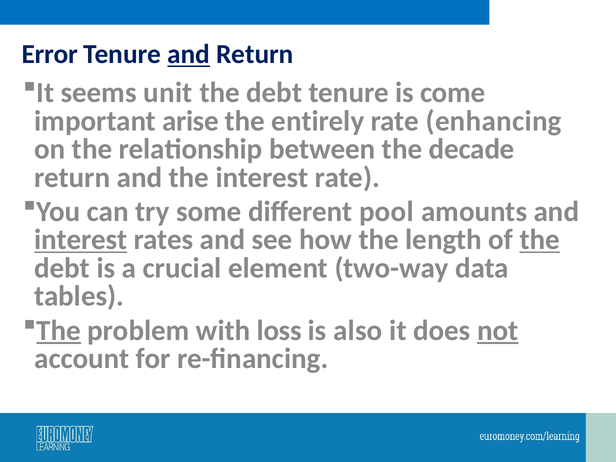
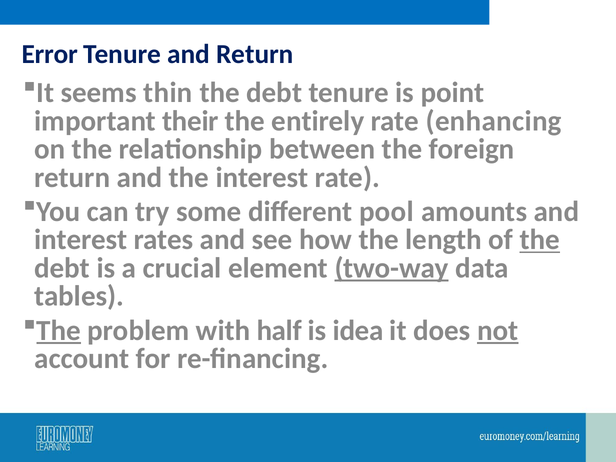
and underline: present -> none (189, 54)
unit: unit -> thin (168, 93)
come: come -> point (452, 93)
arise: arise -> their (190, 121)
decade: decade -> foreign (472, 149)
interest underline: present -> none (81, 240)
two-way underline: none -> present (392, 268)
loss: loss -> half (279, 330)
also: also -> idea (358, 330)
